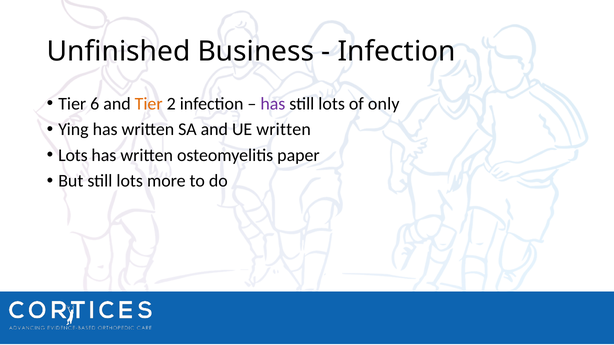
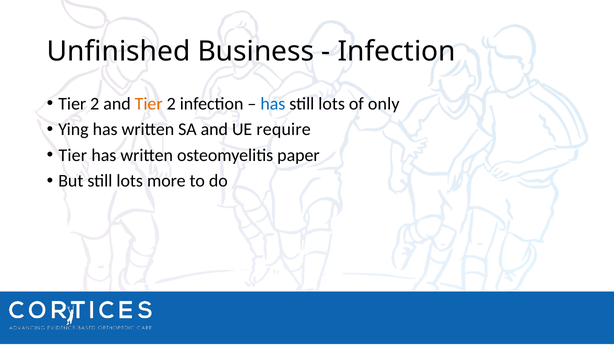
6: 6 -> 2 (95, 104)
has colour: purple -> blue (273, 104)
UE written: written -> require (284, 130)
Lots: Lots -> Tier (73, 155)
